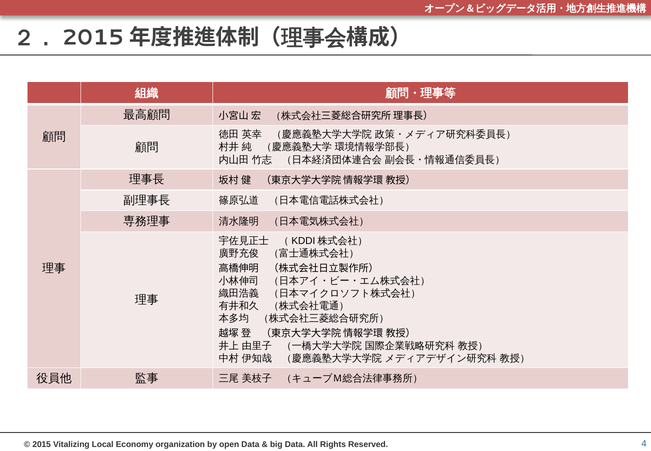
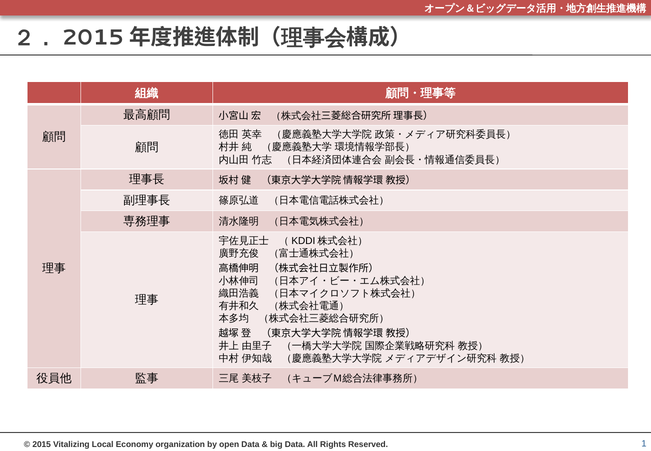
4: 4 -> 1 (644, 444)
